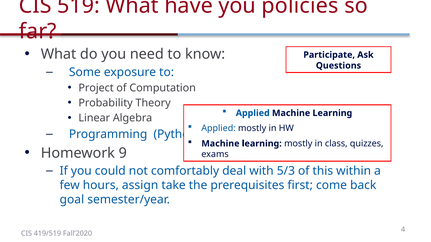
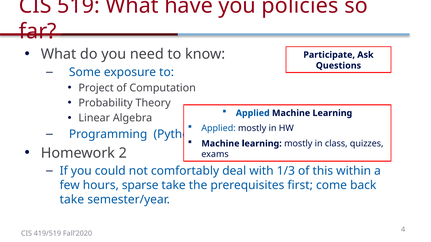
9: 9 -> 2 (123, 153)
5/3: 5/3 -> 1/3 (286, 171)
assign: assign -> sparse (140, 186)
goal: goal -> take (72, 200)
